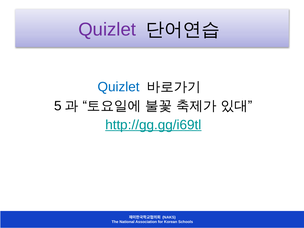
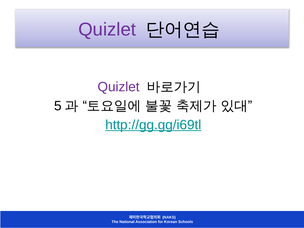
Quizlet colour: blue -> purple (119, 87)
